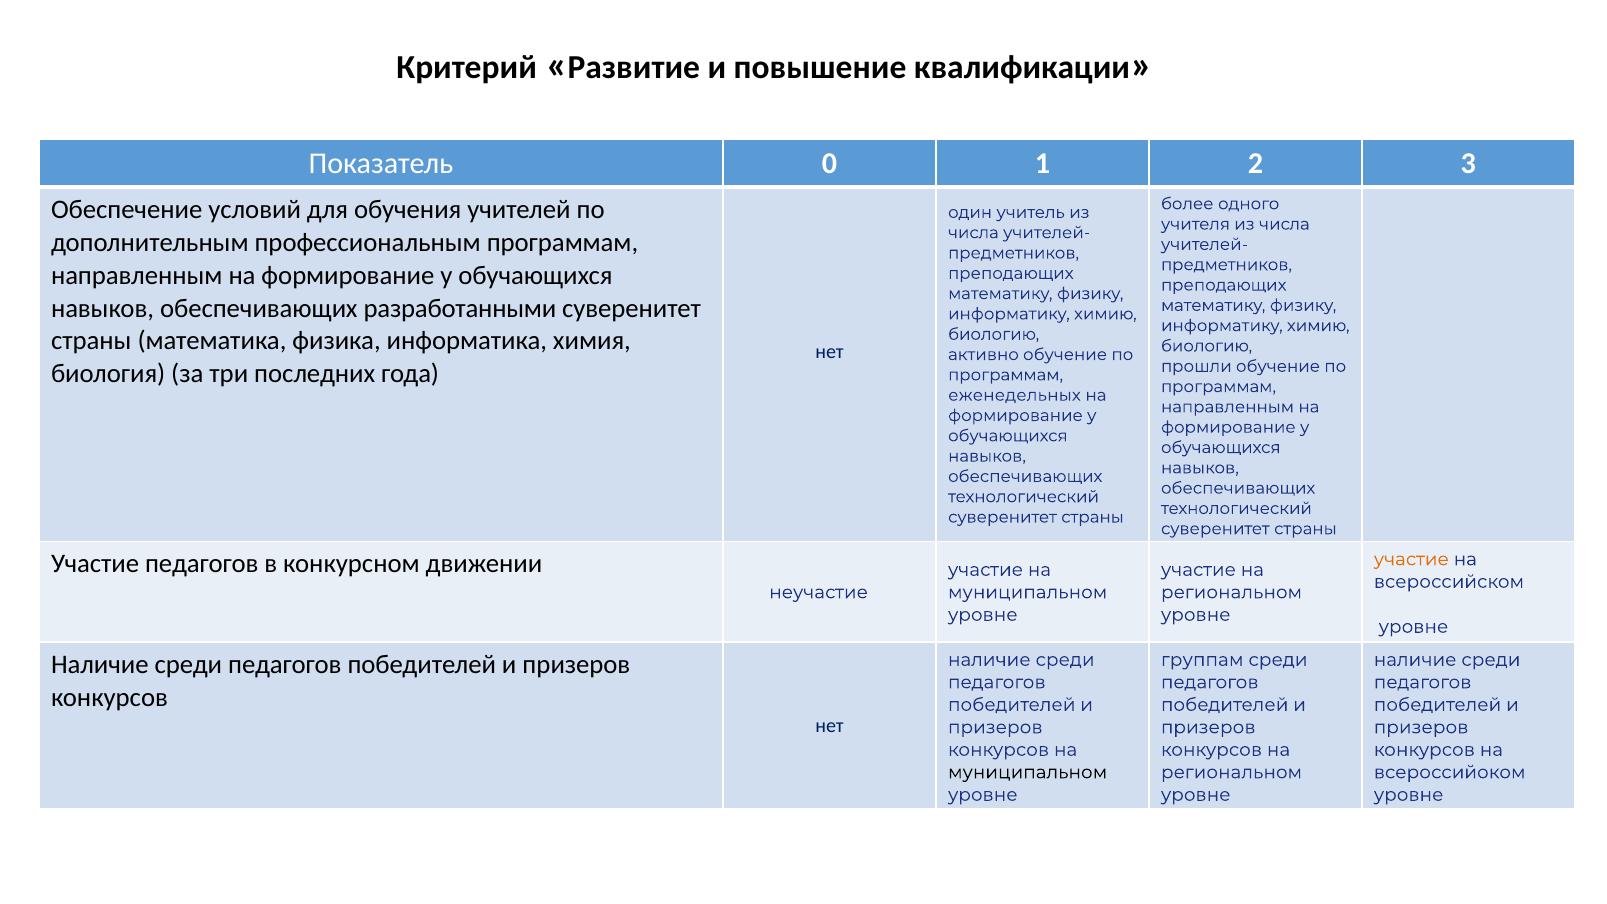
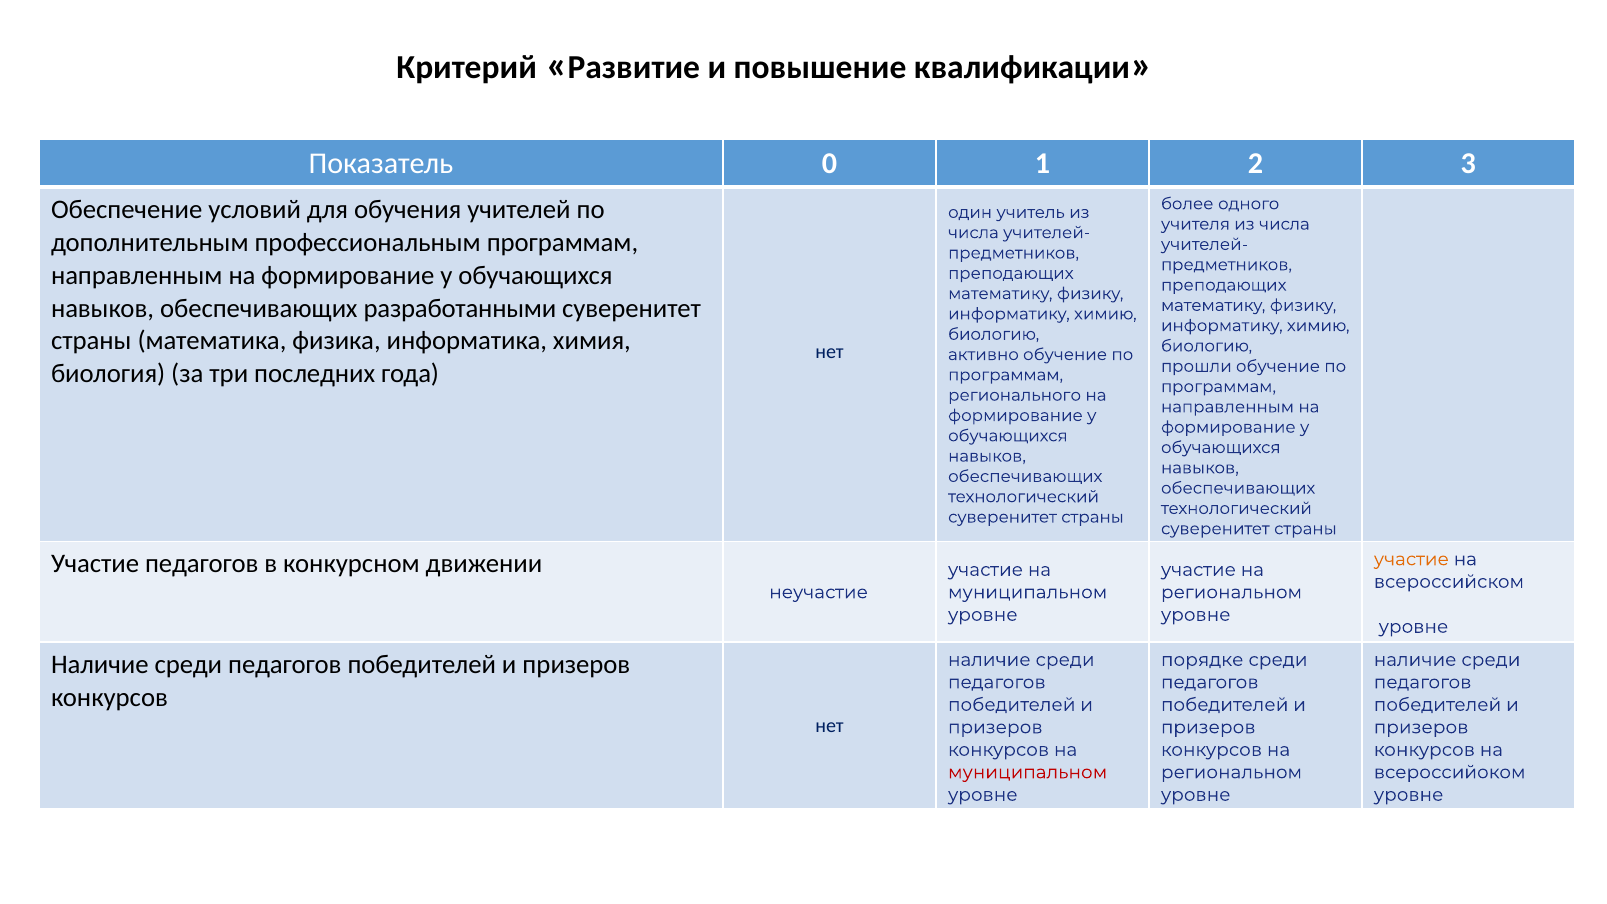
еженедельных: еженедельных -> регионального (1015, 395)
группам: группам -> порядке (1202, 660)
муниципальном colour: black -> red (1028, 772)
